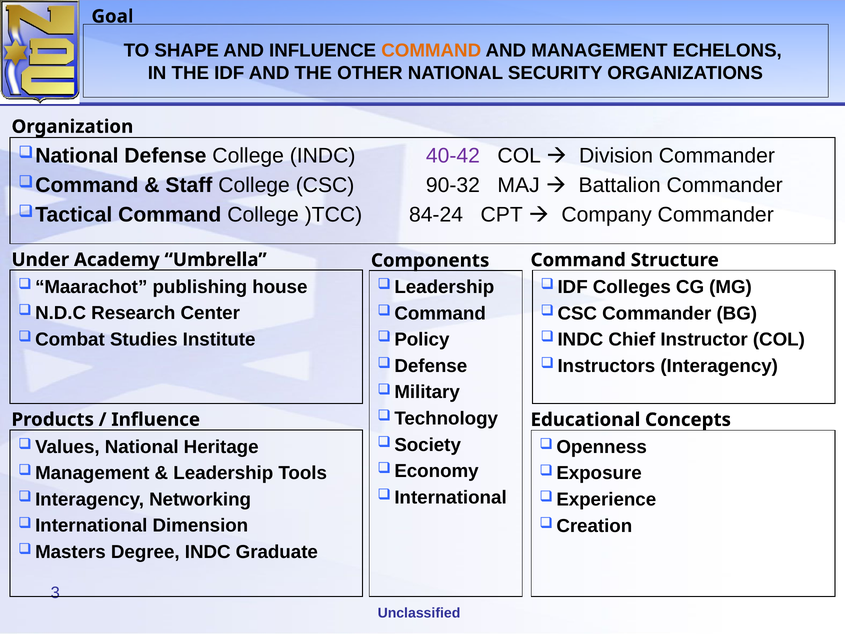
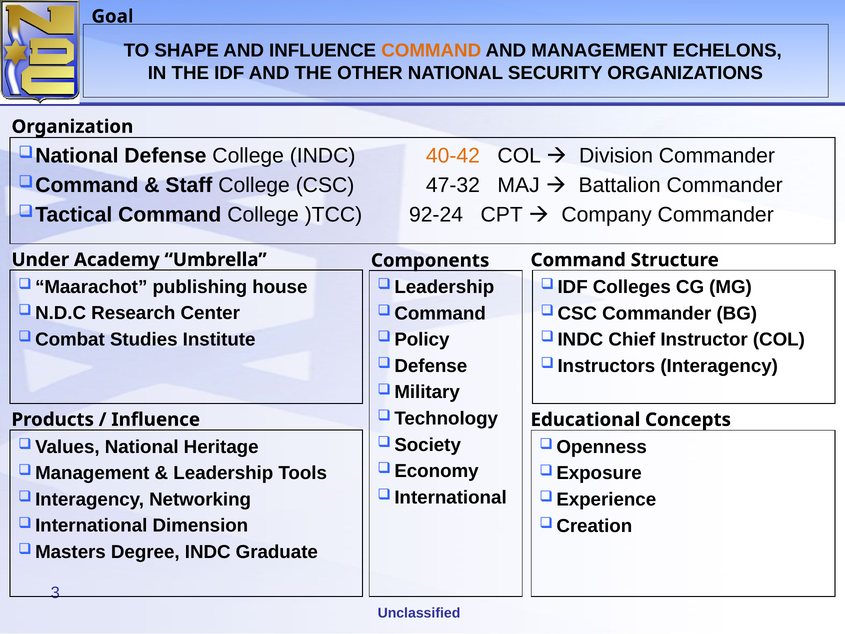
40-42 colour: purple -> orange (453, 156)
90-32: 90-32 -> 47-32 (453, 185)
84-24: 84-24 -> 92-24 (436, 215)
